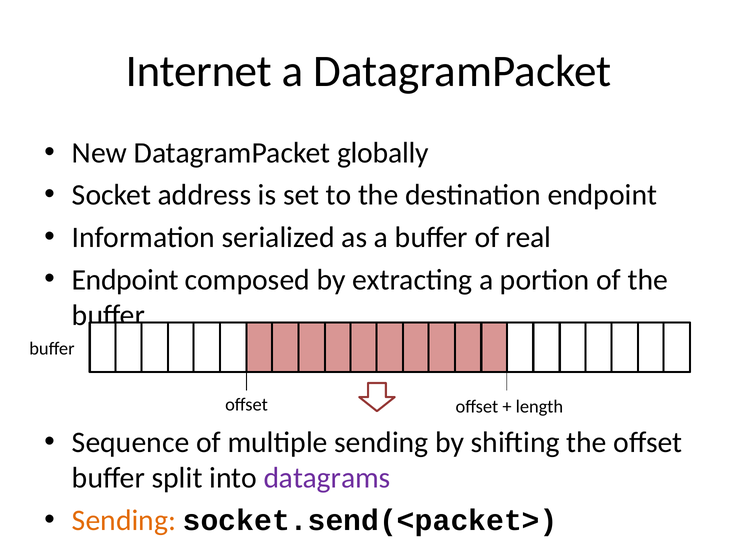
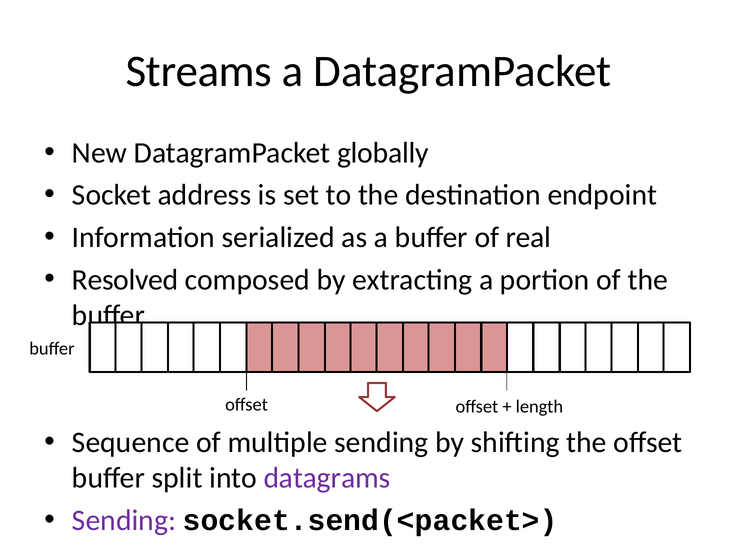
Internet: Internet -> Streams (199, 71)
Endpoint: Endpoint -> Resolved (125, 279)
Sending colour: orange -> purple (124, 520)
